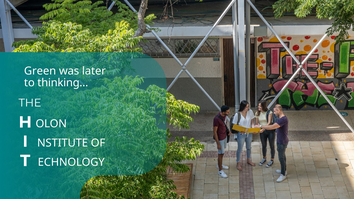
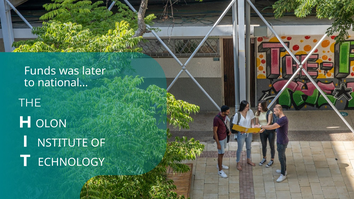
Green: Green -> Funds (40, 71)
thinking…: thinking… -> national… (63, 83)
